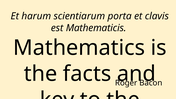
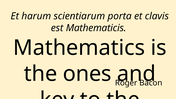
facts: facts -> ones (87, 74)
